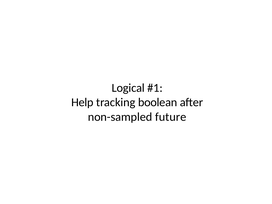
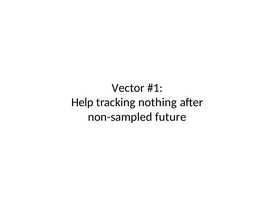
Logical: Logical -> Vector (128, 88)
boolean: boolean -> nothing (158, 102)
